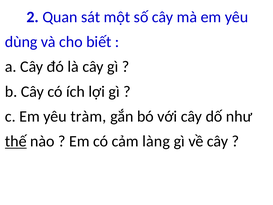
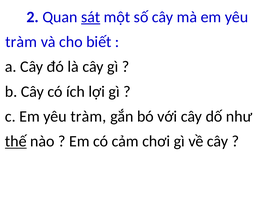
sát underline: none -> present (91, 17)
dùng: dùng -> tràm (21, 42)
làng: làng -> chơi (156, 141)
